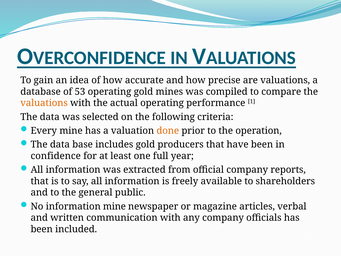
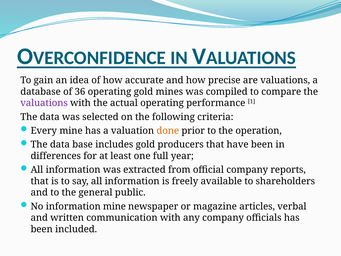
53: 53 -> 36 (80, 92)
valuations colour: orange -> purple (44, 103)
confidence: confidence -> differences (56, 156)
